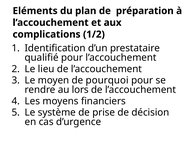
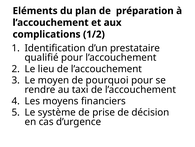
lors: lors -> taxi (80, 89)
